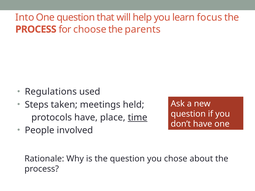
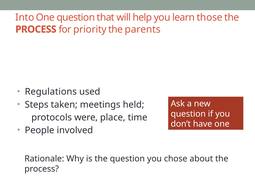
focus: focus -> those (210, 17)
choose: choose -> priority (90, 29)
protocols have: have -> were (86, 118)
time underline: present -> none (138, 118)
